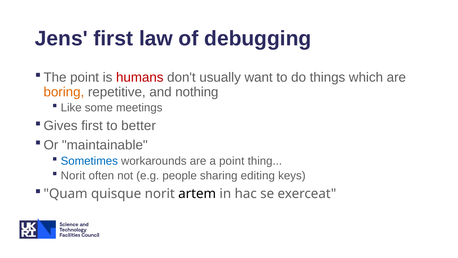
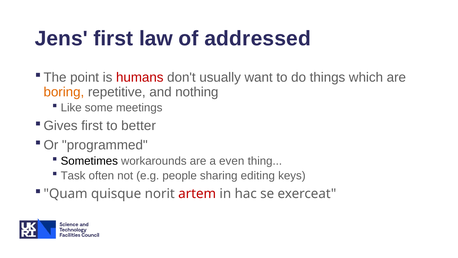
debugging: debugging -> addressed (258, 38)
maintainable: maintainable -> programmed (105, 145)
Sometimes colour: blue -> black (89, 161)
a point: point -> even (232, 161)
Norit: Norit -> Task (73, 175)
artem colour: black -> red (197, 194)
